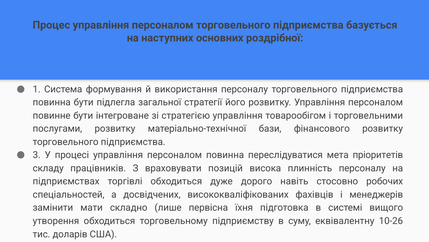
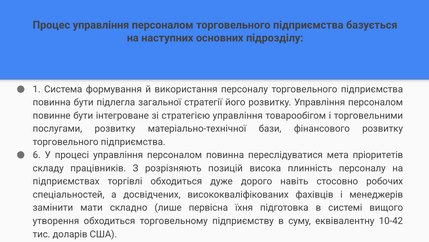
роздрібної: роздрібної -> підрозділу (275, 38)
3: 3 -> 6 (37, 155)
враховувати: враховувати -> розрізняють (173, 168)
10-26: 10-26 -> 10-42 (391, 220)
